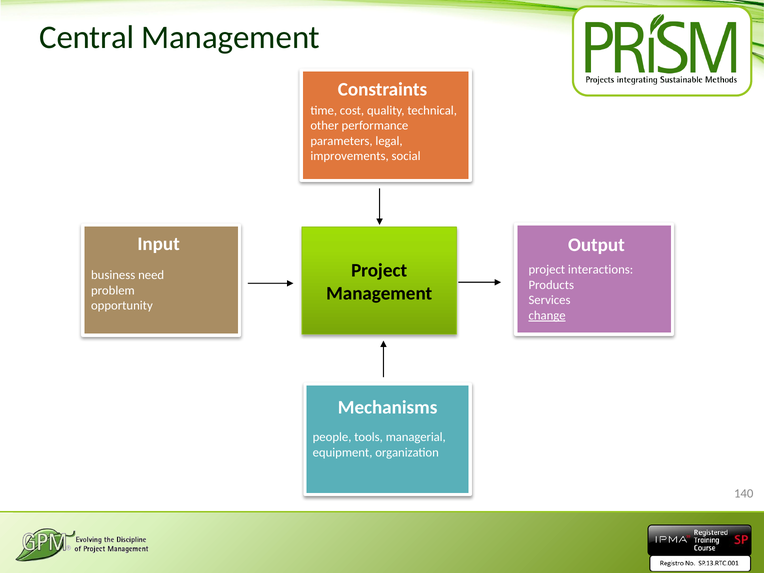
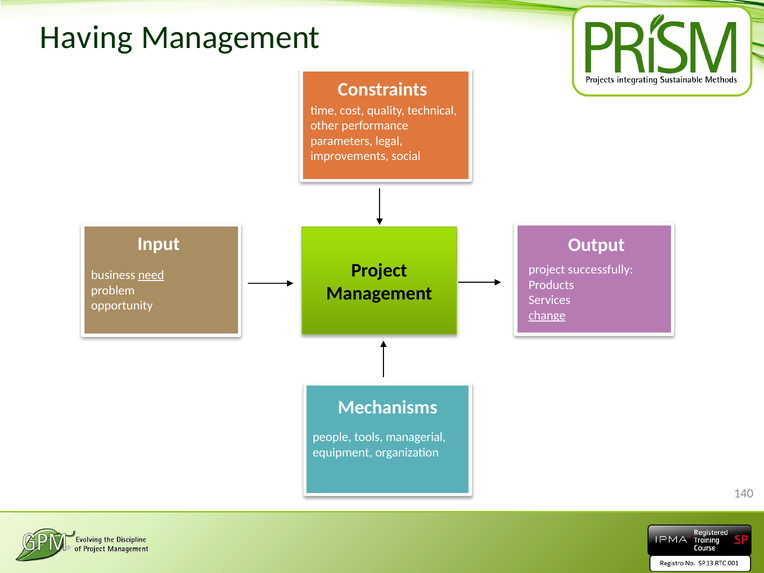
Central: Central -> Having (86, 37)
interactions: interactions -> successfully (601, 270)
need underline: none -> present (151, 275)
